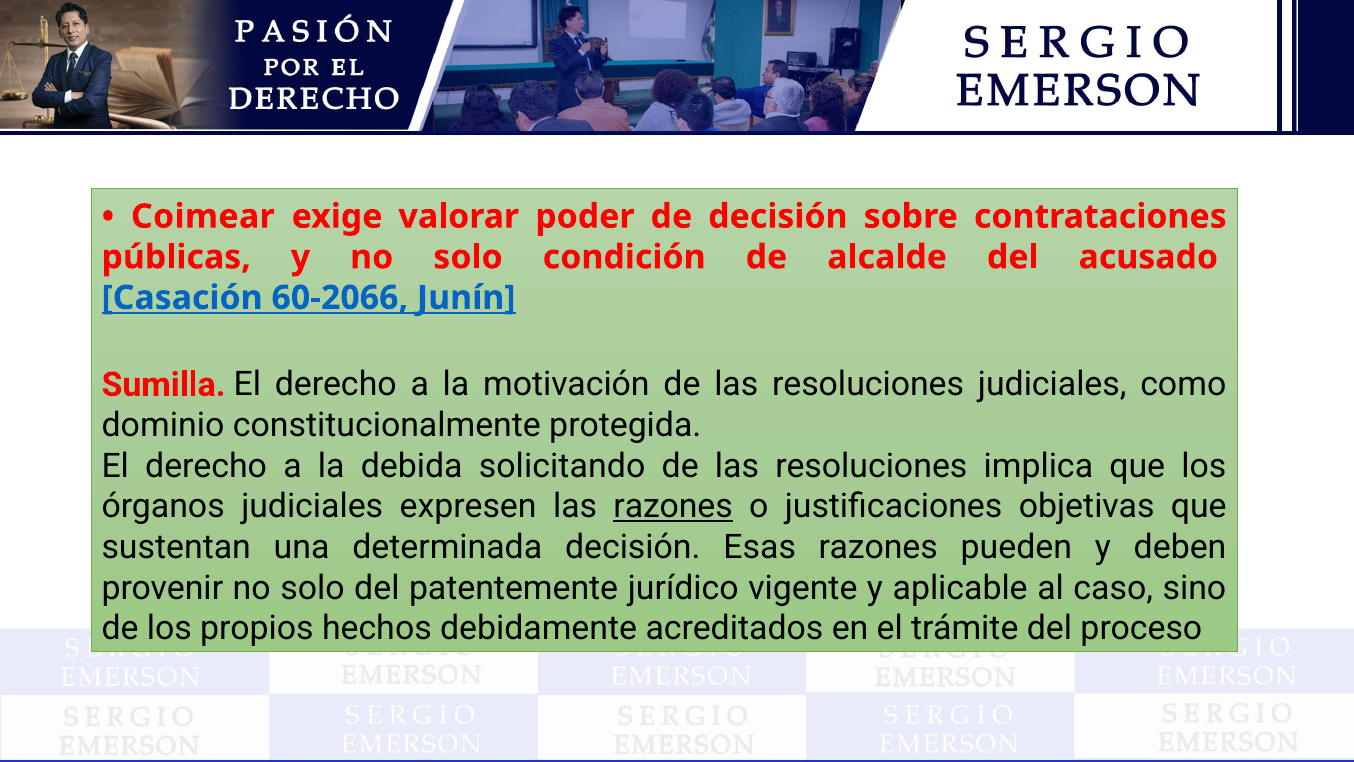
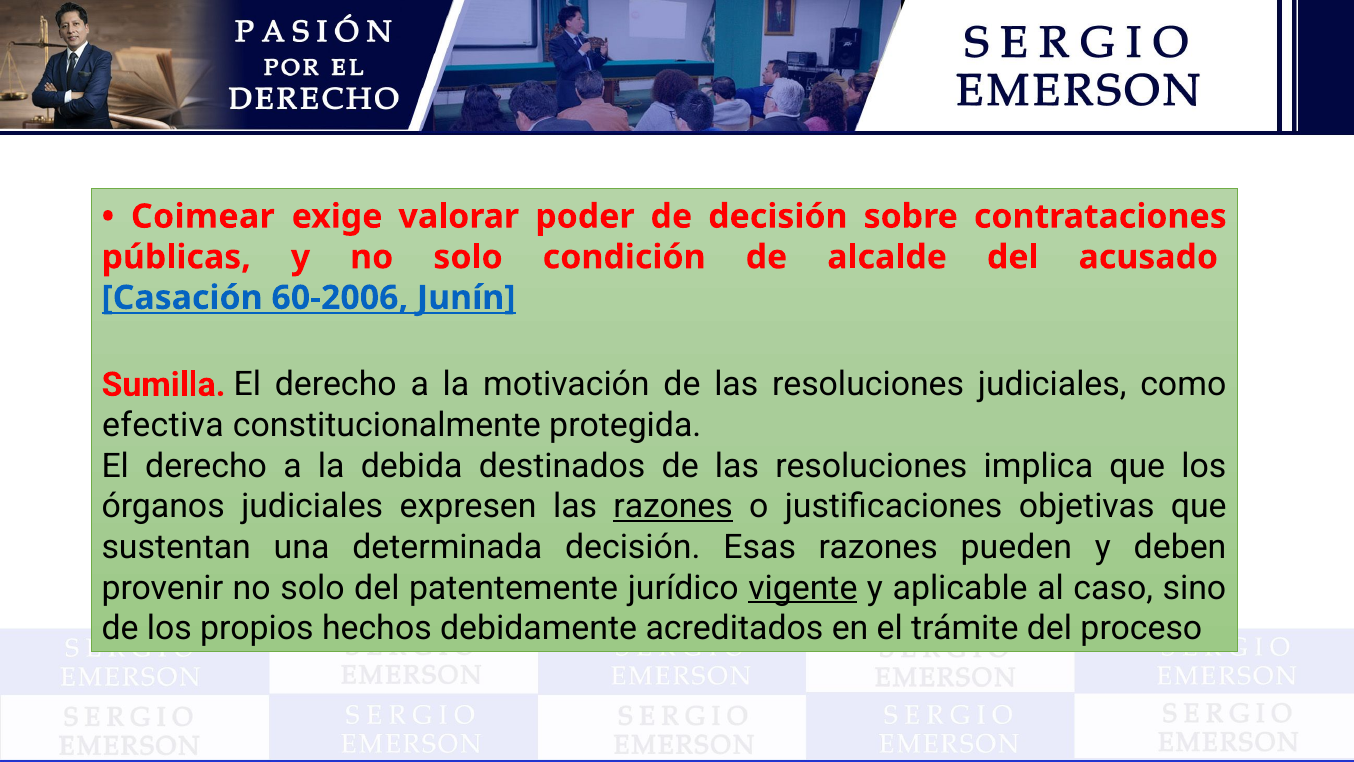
60-2066: 60-2066 -> 60-2006 (340, 298)
dominio: dominio -> efectiva (163, 425)
solicitando: solicitando -> destinados (562, 466)
vigente underline: none -> present (803, 588)
